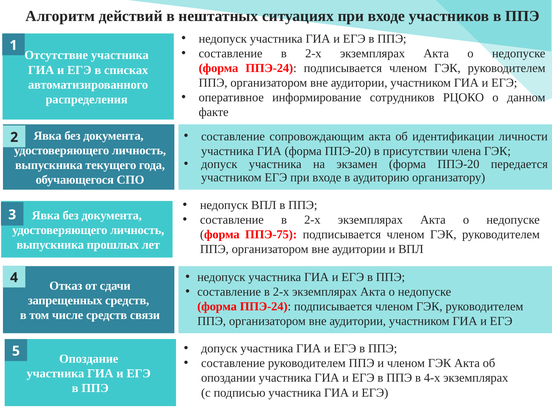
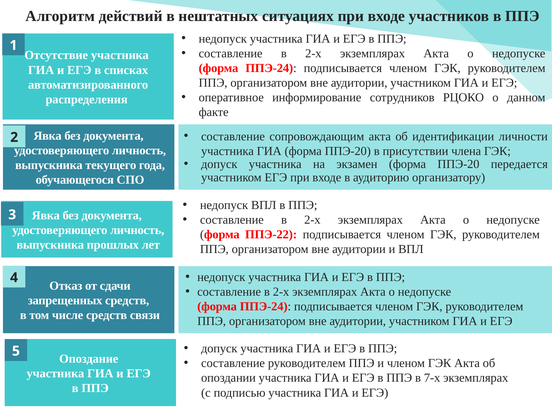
ППЭ-75: ППЭ-75 -> ППЭ-22 (271, 234)
4-х: 4-х -> 7-х (432, 378)
